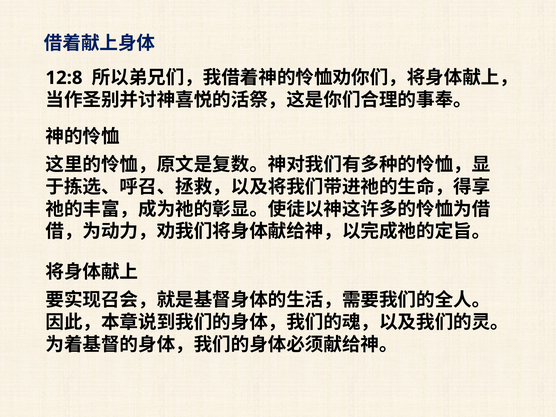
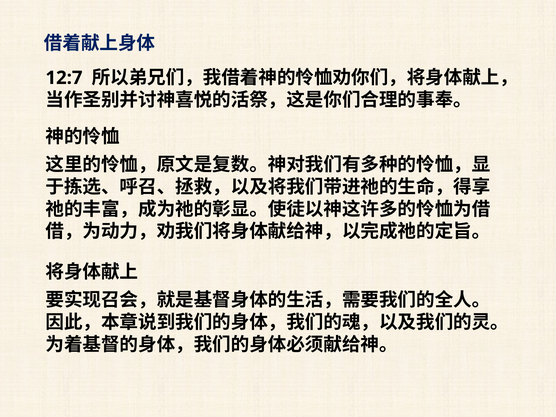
12:8: 12:8 -> 12:7 (64, 78)
